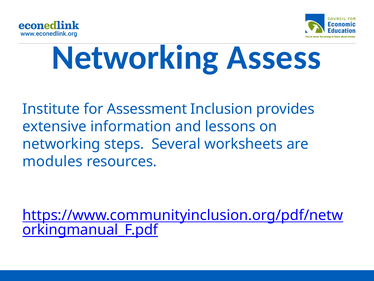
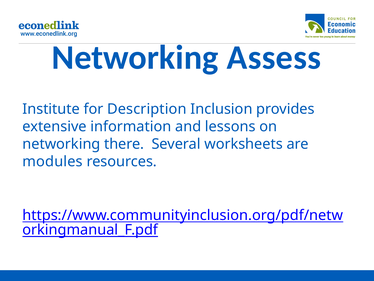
Assessment: Assessment -> Description (147, 109)
steps: steps -> there (124, 144)
